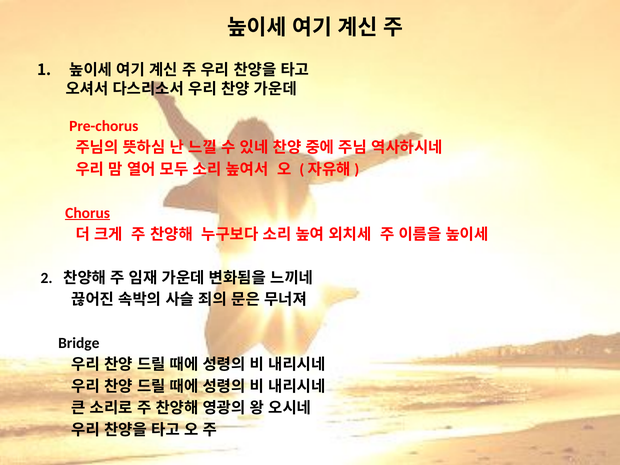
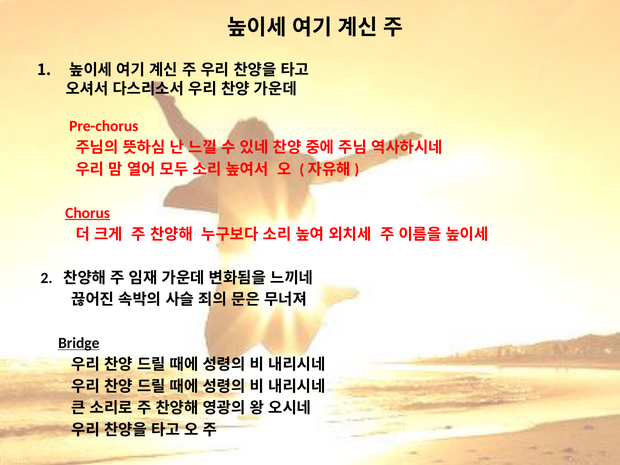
Bridge underline: none -> present (79, 343)
